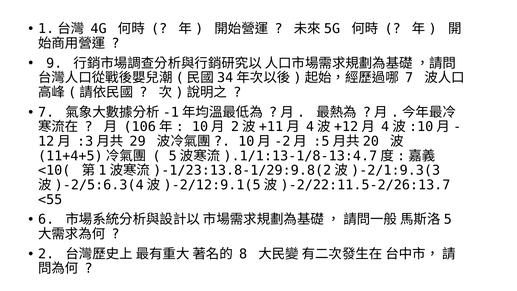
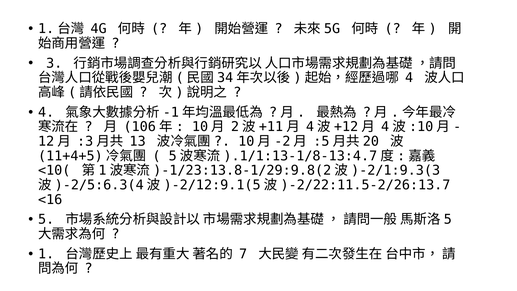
9: 9 -> 3 (54, 63)
7: 7 -> 4 (409, 78)
7: 7 -> 4 (46, 112)
29: 29 -> 13 (138, 141)
<55: <55 -> <16 (50, 199)
6: 6 -> 5 (46, 219)
2: 2 -> 1 (46, 254)
8: 8 -> 7 (243, 254)
